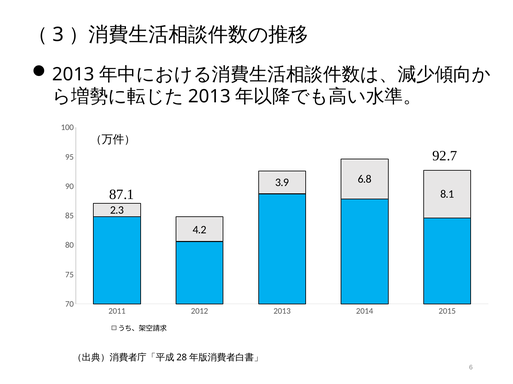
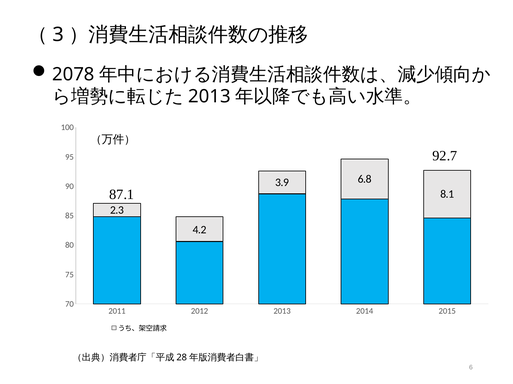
2013: 2013 -> 2078 (73, 75)
